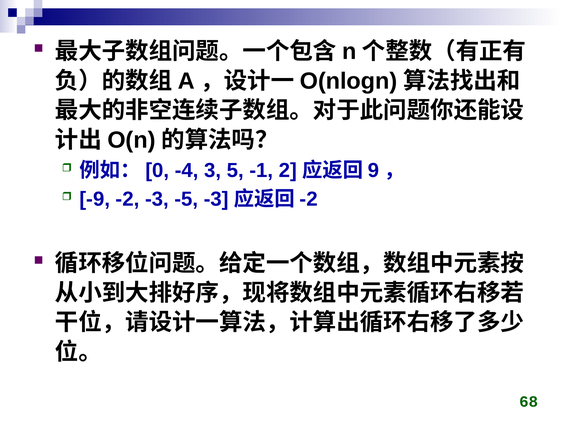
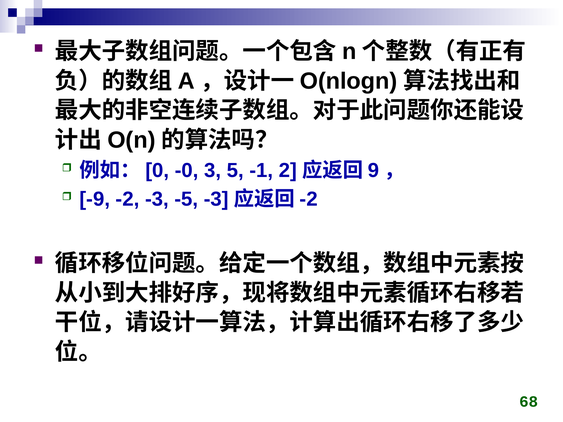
-4: -4 -> -0 (187, 170)
